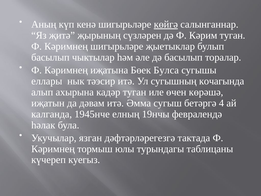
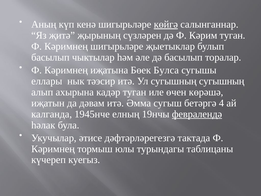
сугышның кочагында: кочагында -> сугышның (222, 81)
февралендә underline: none -> present (197, 114)
язган: язган -> әтисе (91, 138)
